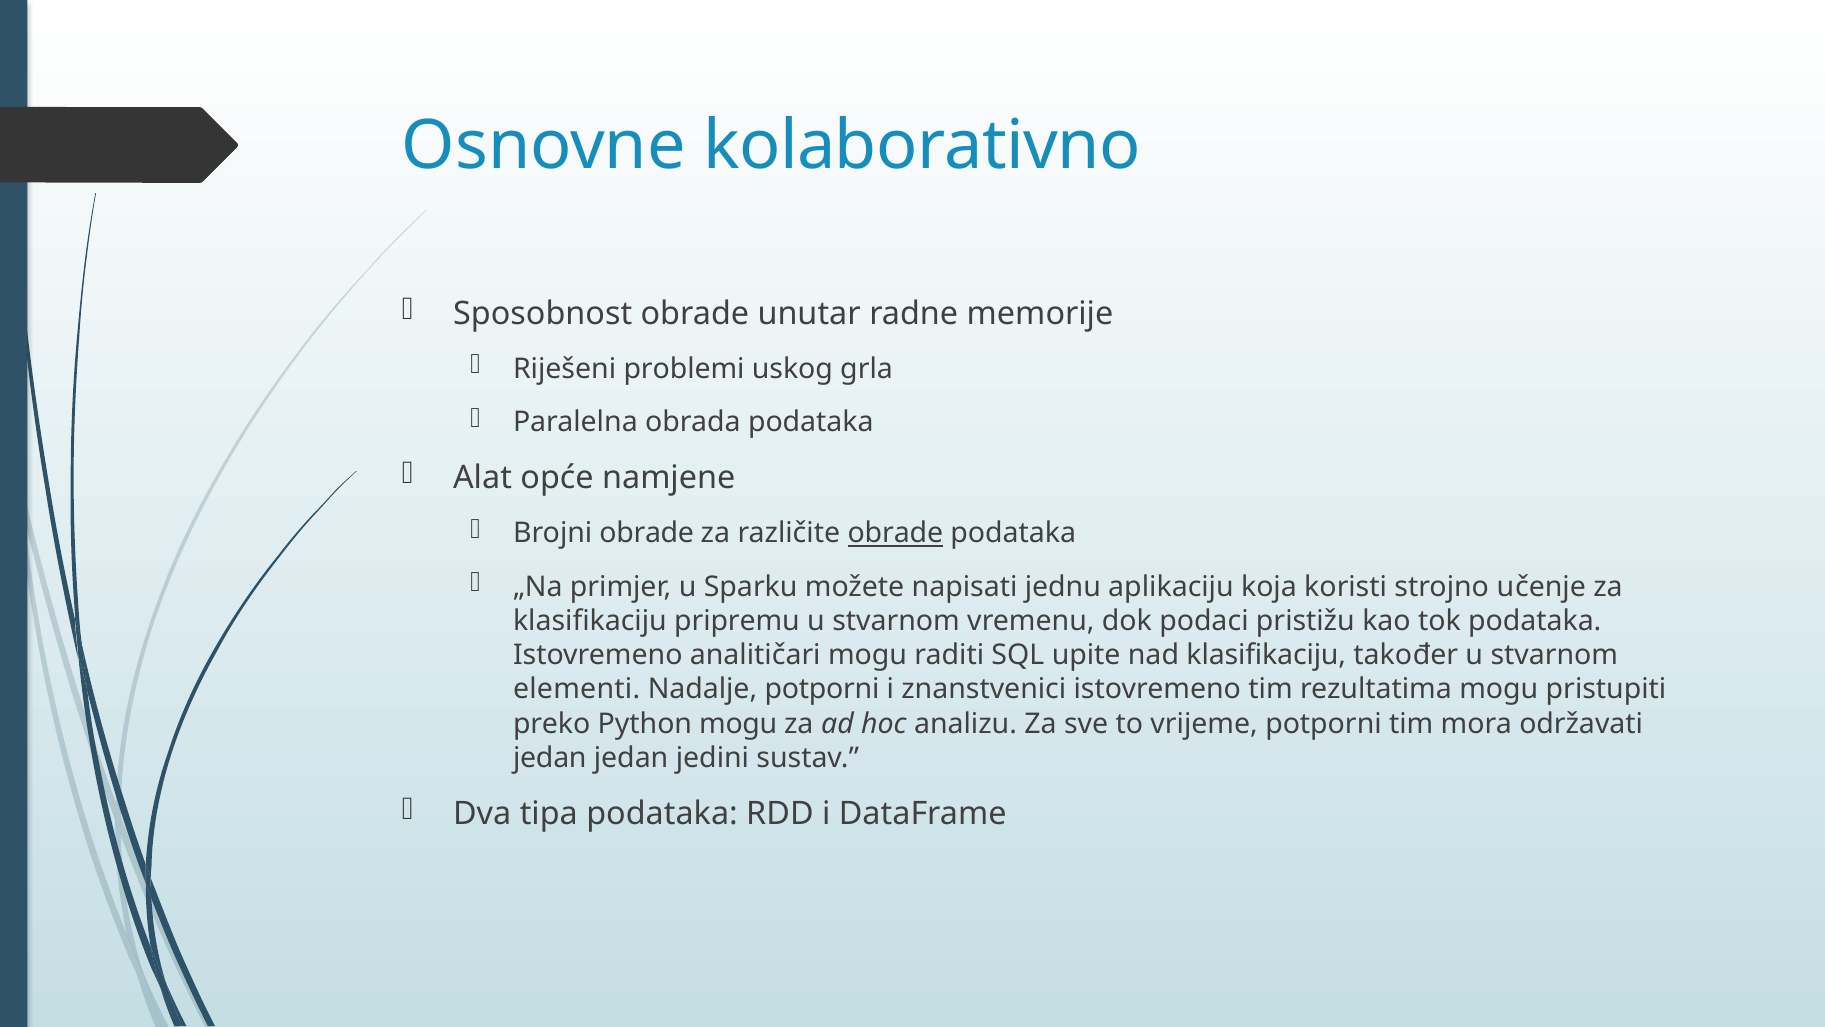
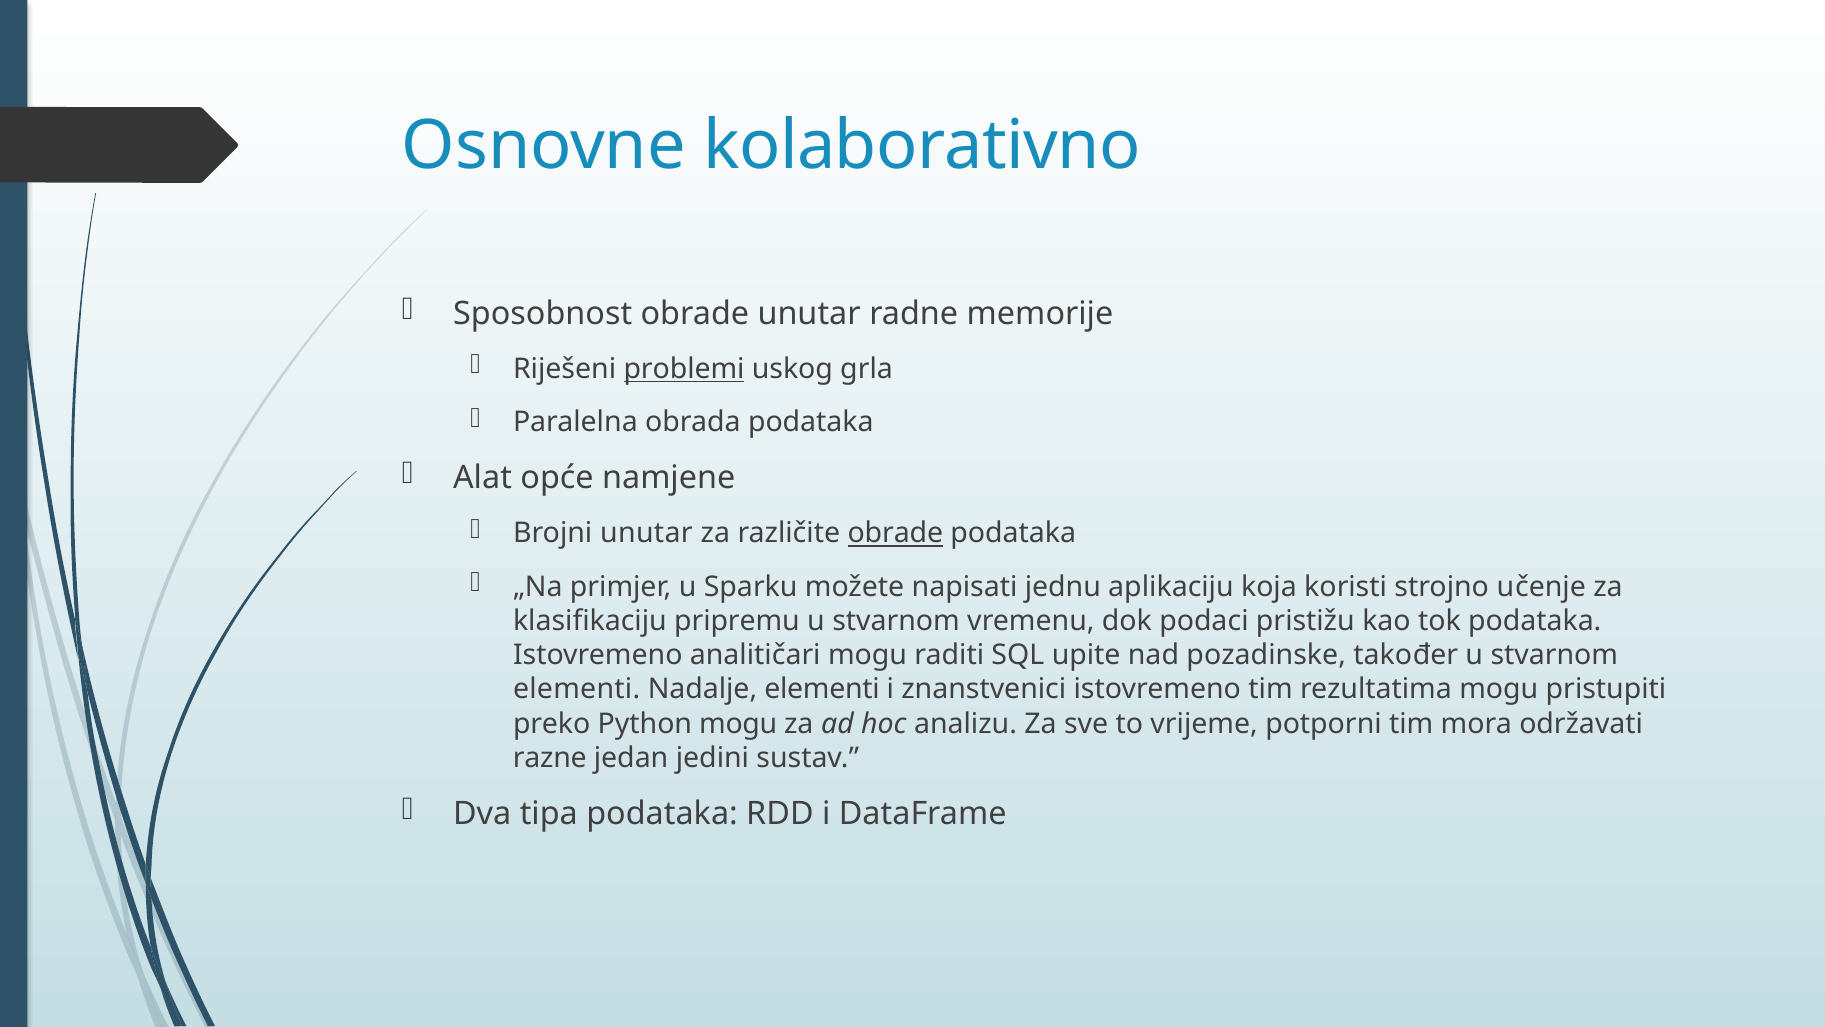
problemi underline: none -> present (684, 369)
Brojni obrade: obrade -> unutar (646, 533)
nad klasifikaciju: klasifikaciju -> pozadinske (1266, 655)
Nadalje potporni: potporni -> elementi (822, 689)
jedan: jedan -> razne (550, 758)
